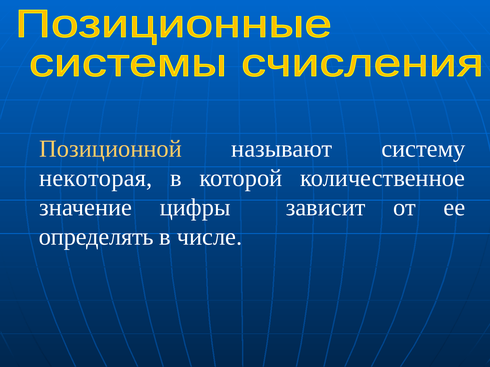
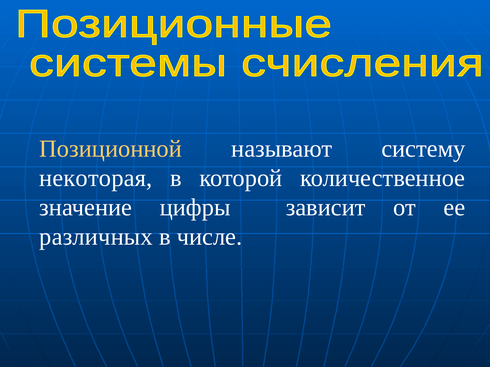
определять: определять -> различных (96, 237)
